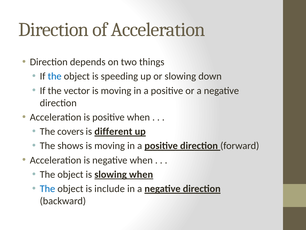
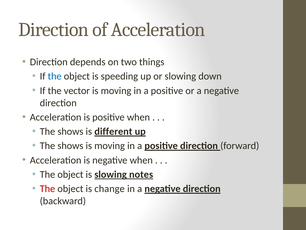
covers: covers -> shows (70, 131)
slowing when: when -> notes (141, 174)
The colour: blue -> red (47, 188)
include: include -> change (110, 188)
